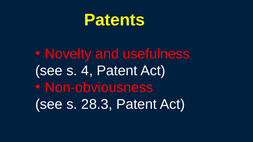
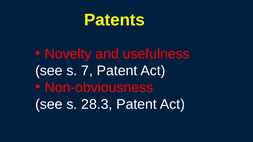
4: 4 -> 7 (87, 71)
